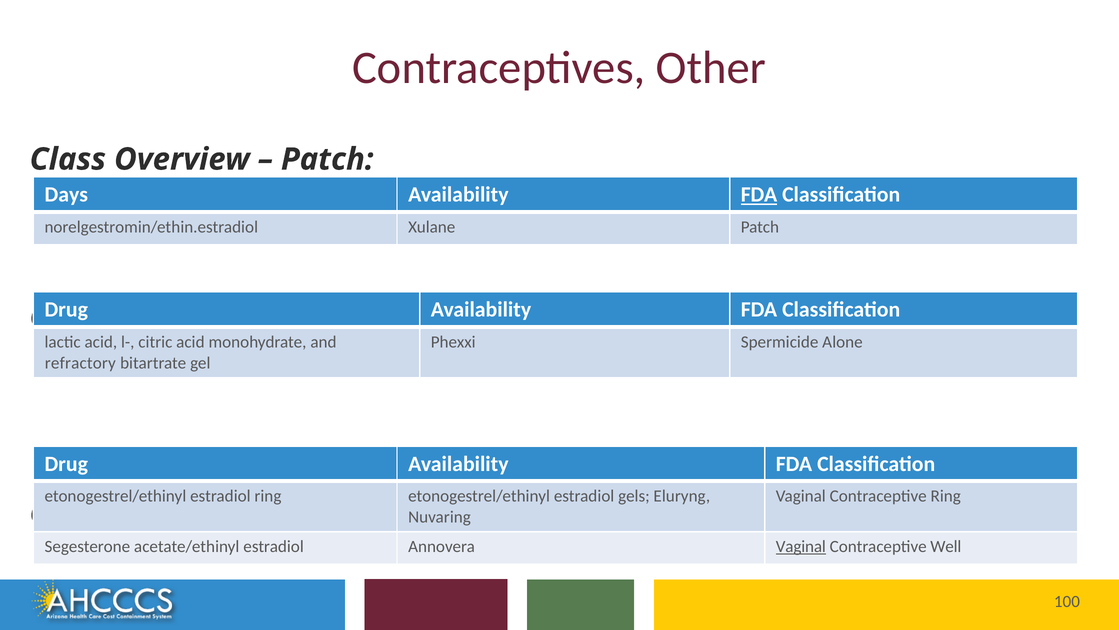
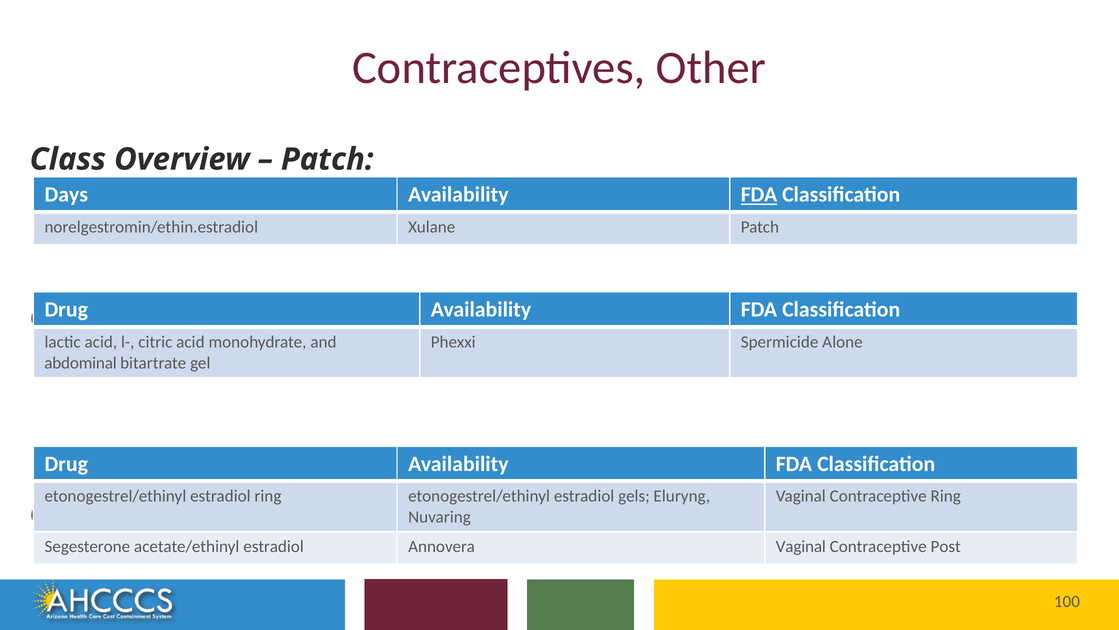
refractory: refractory -> abdominal (81, 363)
Vaginal underline: present -> none (801, 546)
Well: Well -> Post (946, 546)
